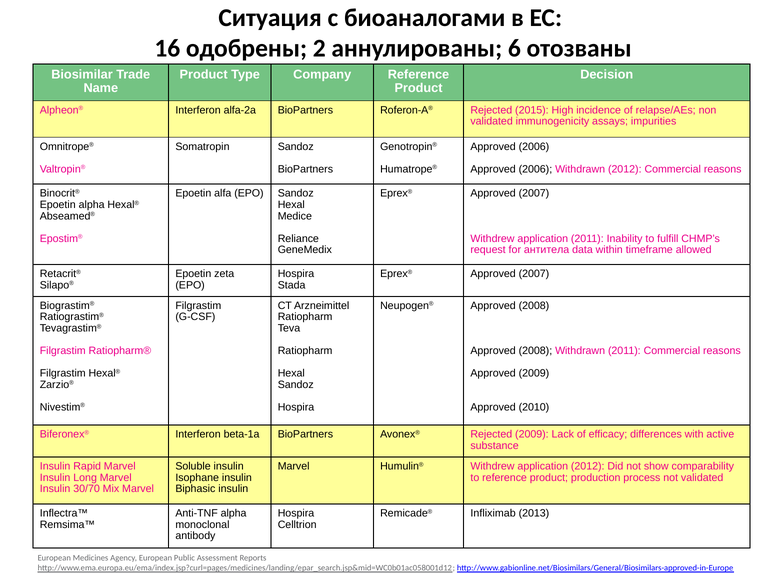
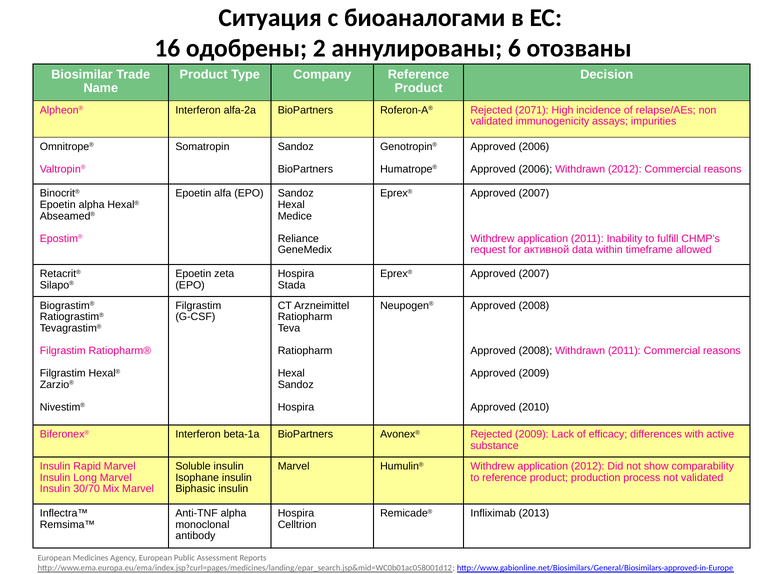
2015: 2015 -> 2071 (532, 110)
антитела: антитела -> активной (547, 250)
